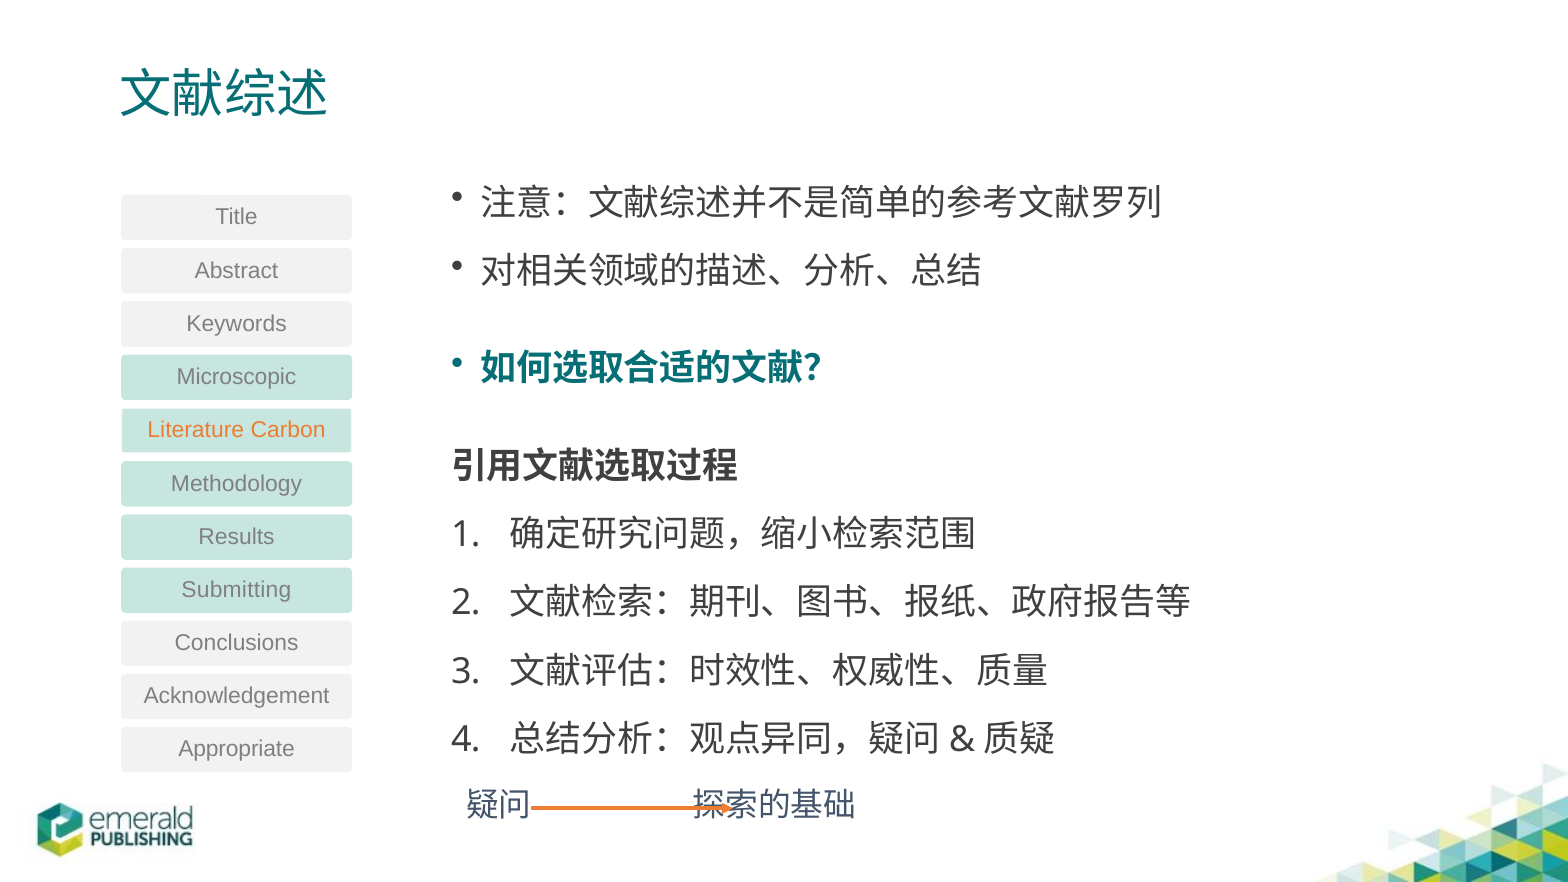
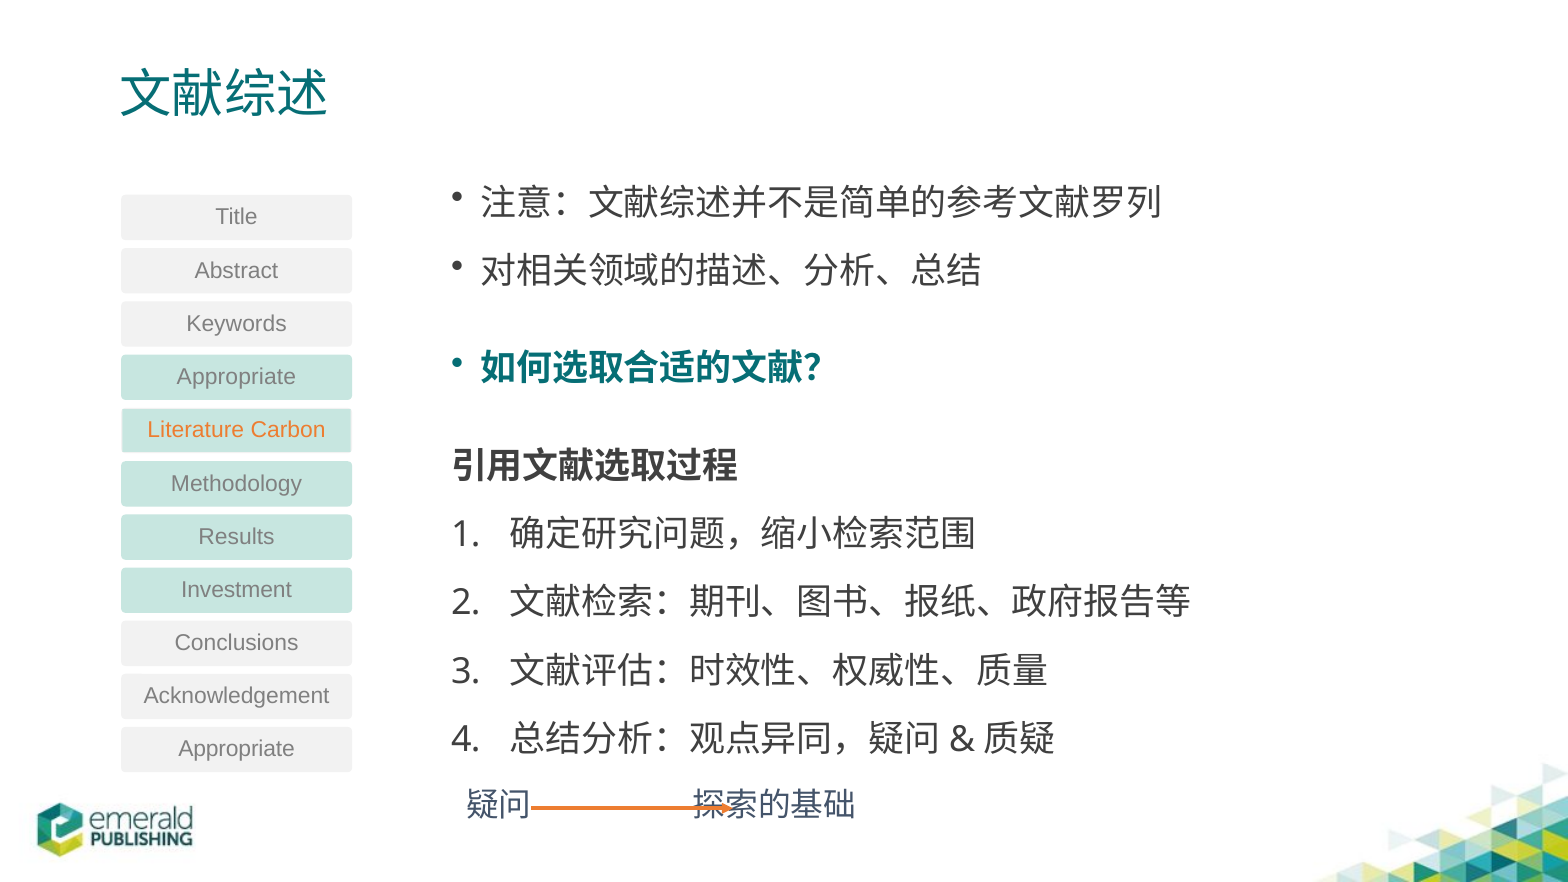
Microscopic: Microscopic -> Appropriate (236, 377)
Submitting: Submitting -> Investment (237, 590)
